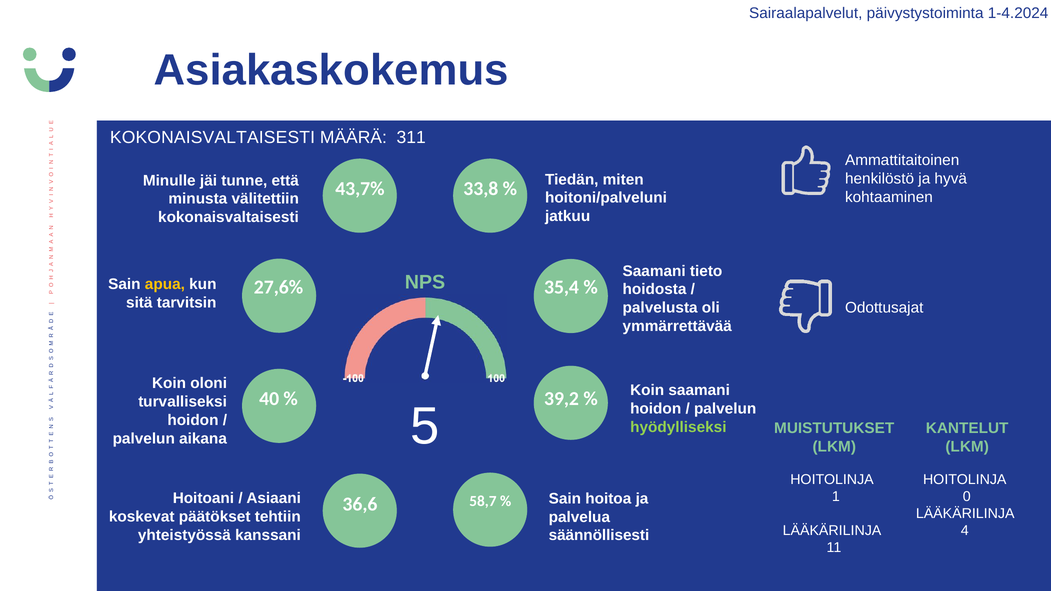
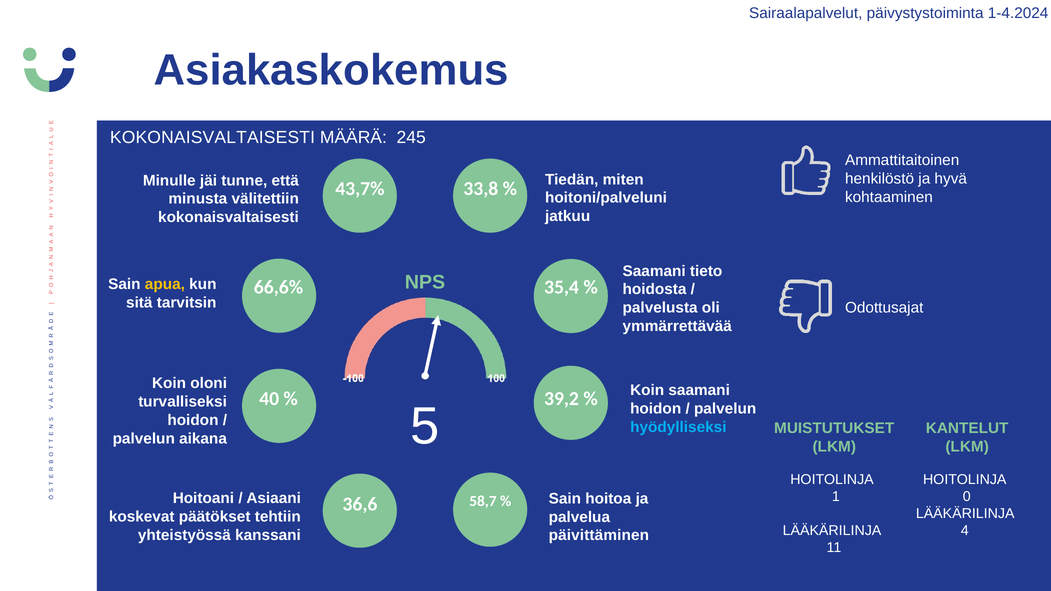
311: 311 -> 245 (411, 138)
27,6%: 27,6% -> 66,6% (278, 287)
hyödylliseksi colour: light green -> light blue (678, 427)
säännöllisesti: säännöllisesti -> päivittäminen (599, 536)
